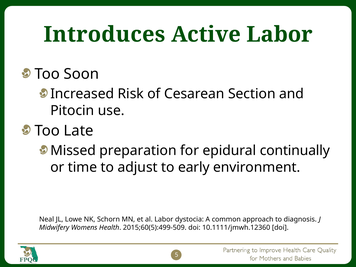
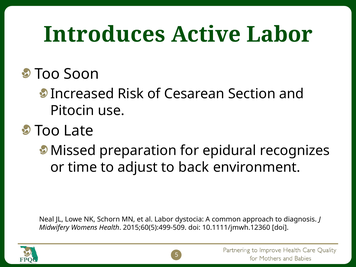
continually: continually -> recognizes (295, 151)
early: early -> back (194, 167)
